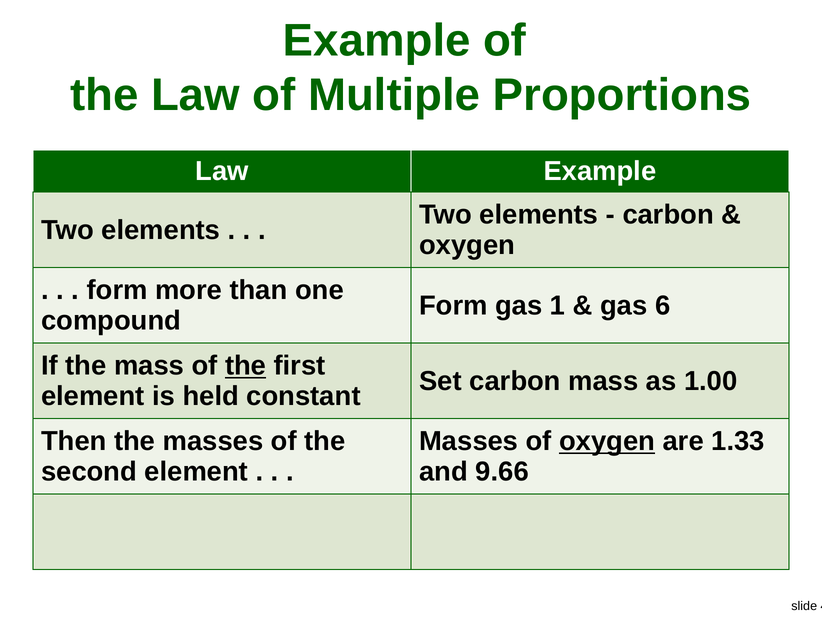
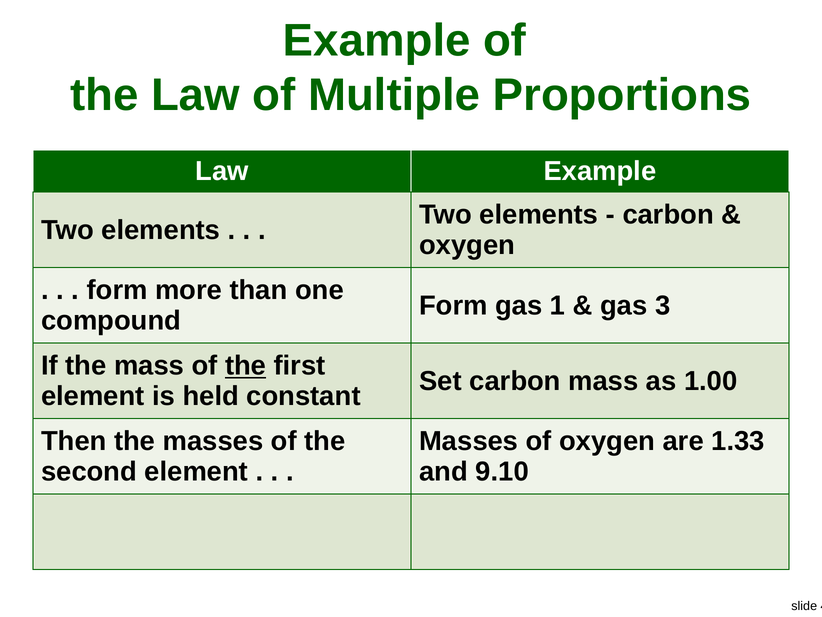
6: 6 -> 3 (663, 305)
oxygen underline: present -> none (607, 441)
9.66: 9.66 -> 9.10 (502, 472)
